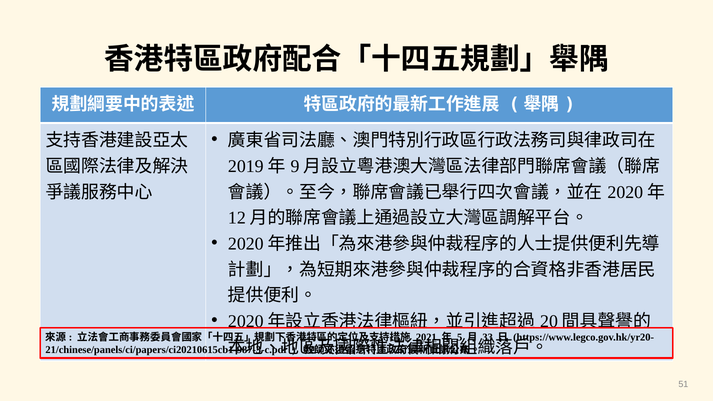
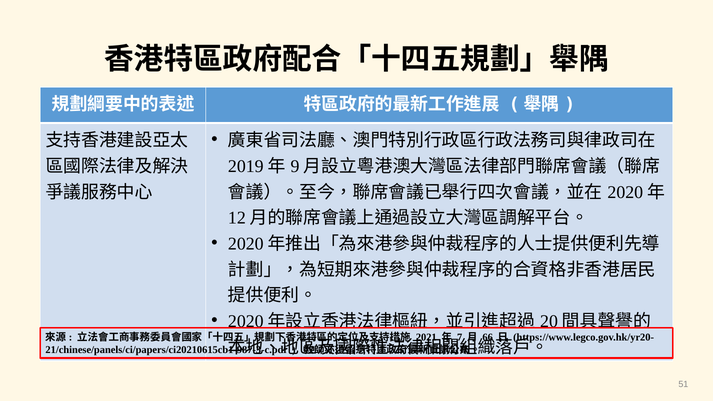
2021 underline: present -> none (426, 337)
5: 5 -> 7 (460, 337)
33: 33 -> 66 (488, 337)
